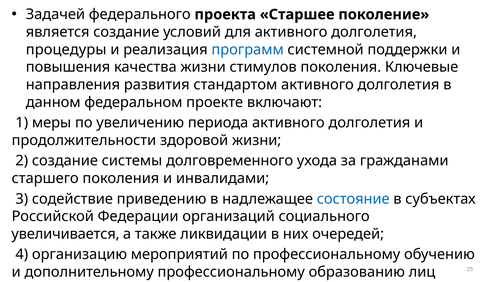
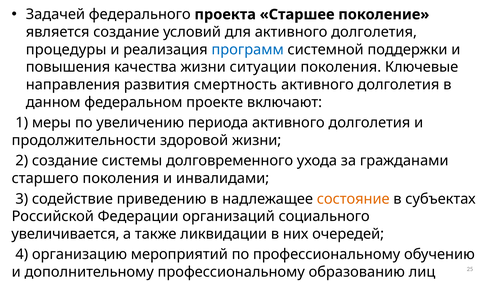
стимулов: стимулов -> ситуации (263, 67)
стандартом: стандартом -> смертность (235, 85)
состояние colour: blue -> orange (353, 199)
